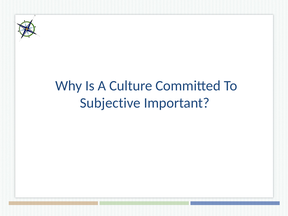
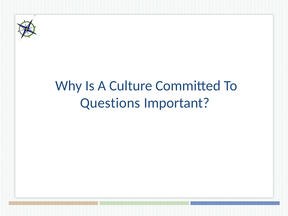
Subjective: Subjective -> Questions (110, 103)
